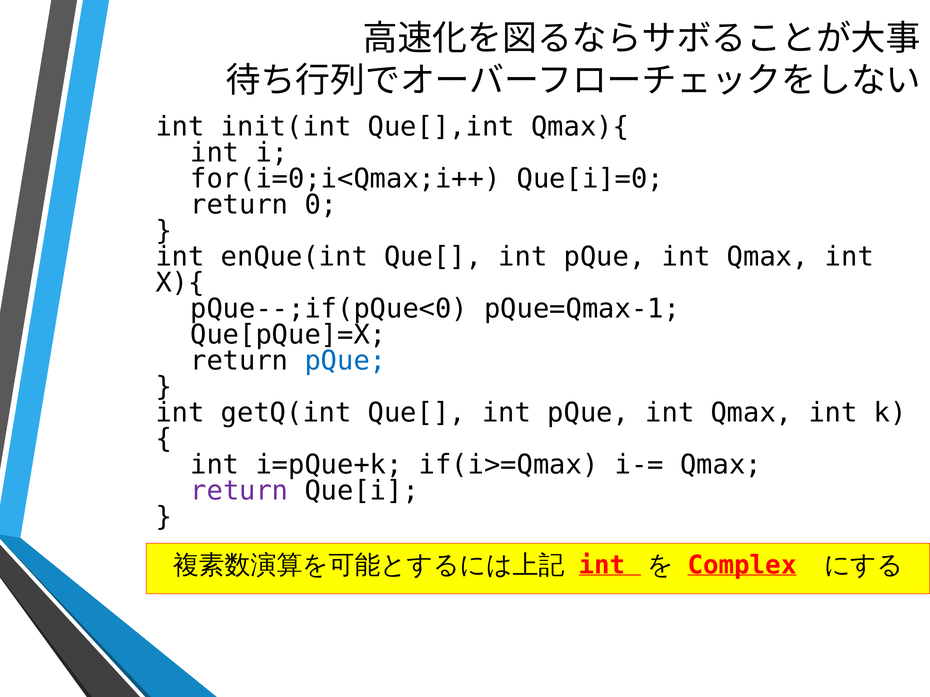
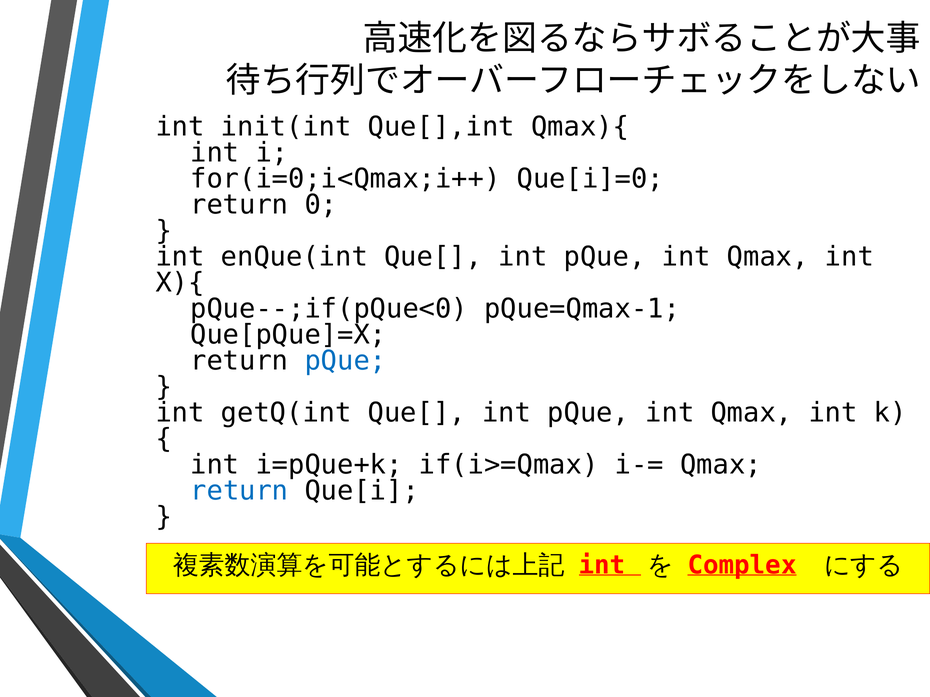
return colour: purple -> blue (239, 491)
